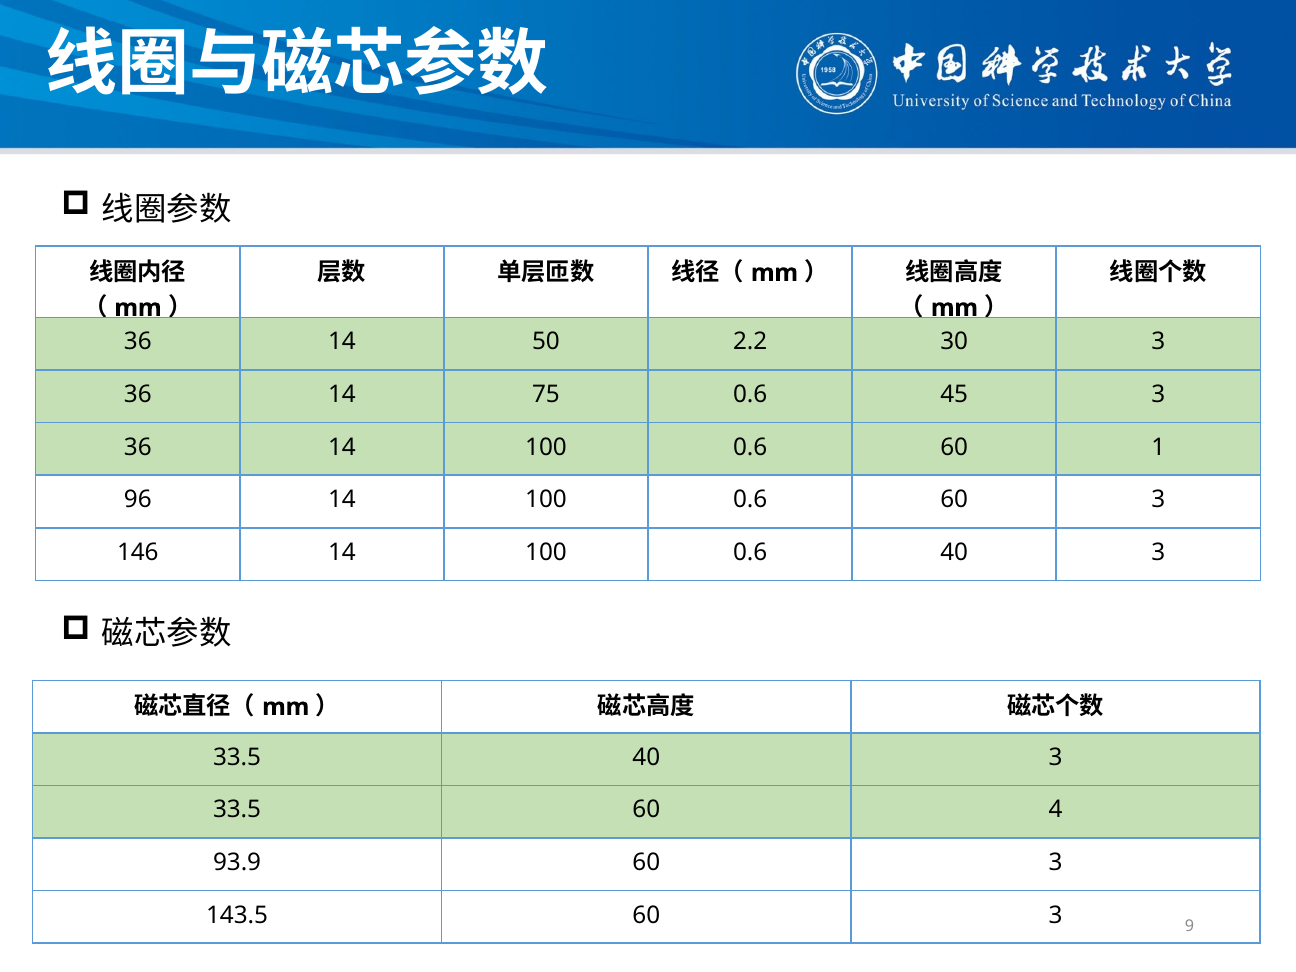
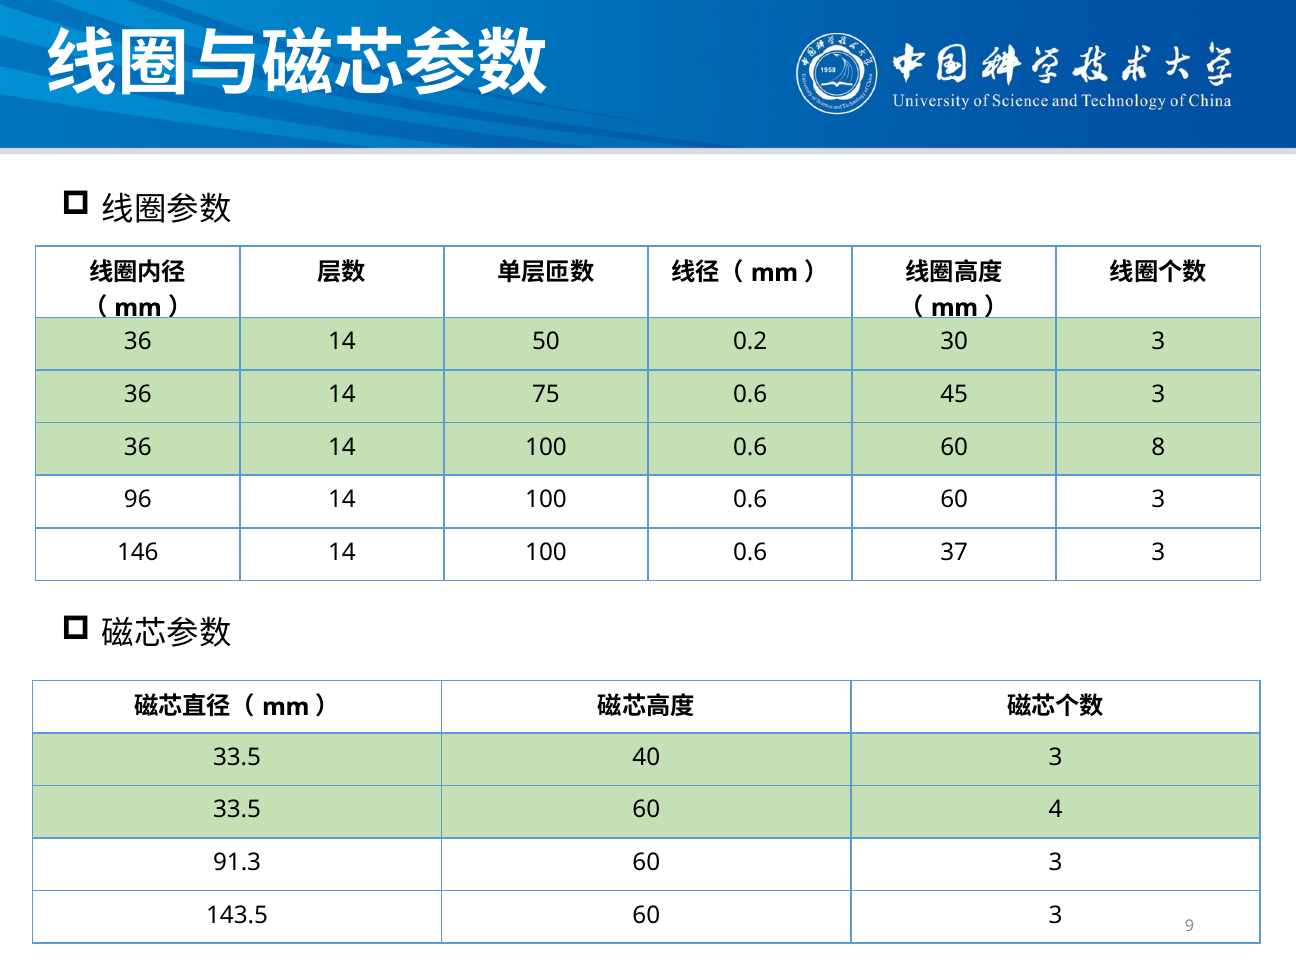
2.2: 2.2 -> 0.2 (750, 342)
1: 1 -> 8 (1158, 447)
0.6 40: 40 -> 37 (954, 552)
93.9: 93.9 -> 91.3 (237, 862)
